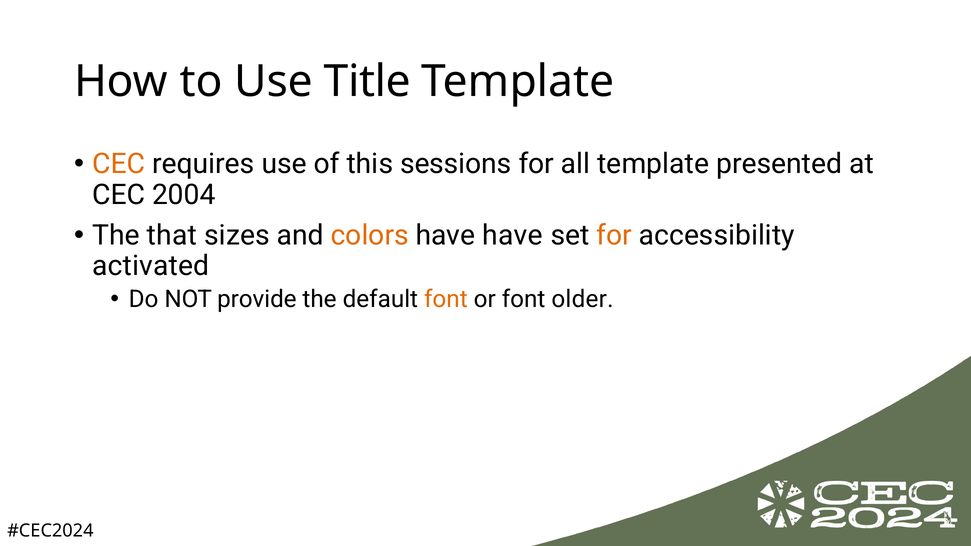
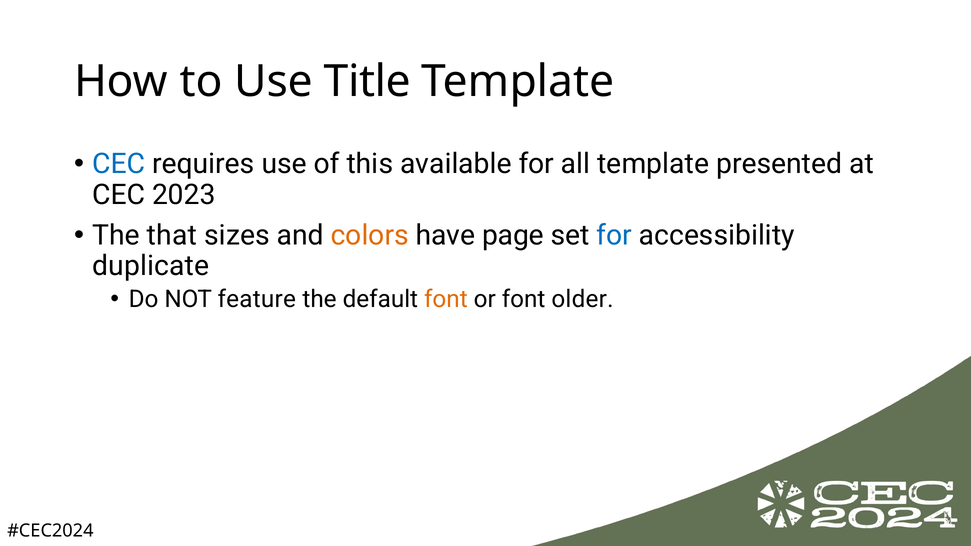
CEC colour: orange -> blue (119, 164)
sessions: sessions -> available (456, 164)
2004: 2004 -> 2023 (184, 195)
have have: have -> page (513, 235)
for colour: orange -> blue (614, 235)
activated: activated -> duplicate (151, 266)
provide: provide -> feature (257, 300)
